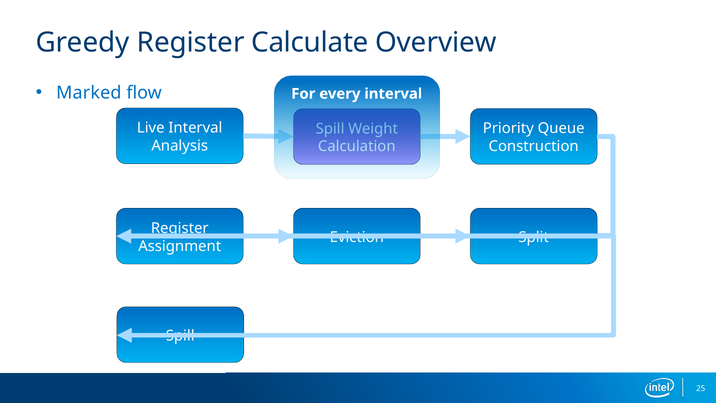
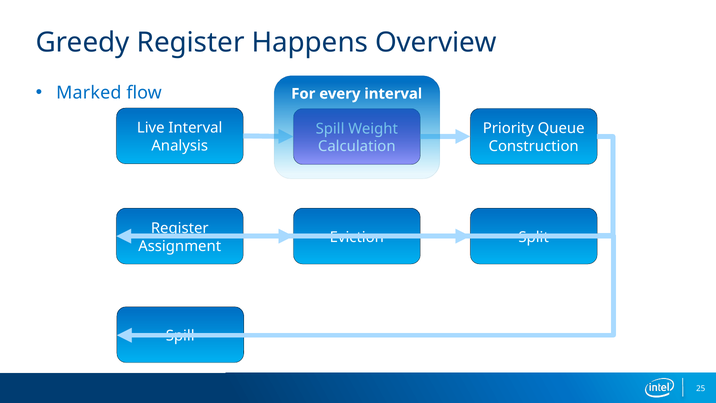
Calculate: Calculate -> Happens (310, 43)
